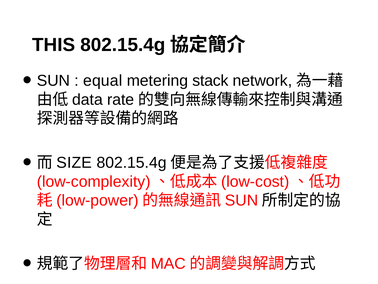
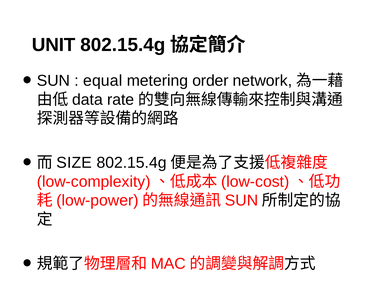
THIS: THIS -> UNIT (54, 45)
stack: stack -> order (210, 80)
